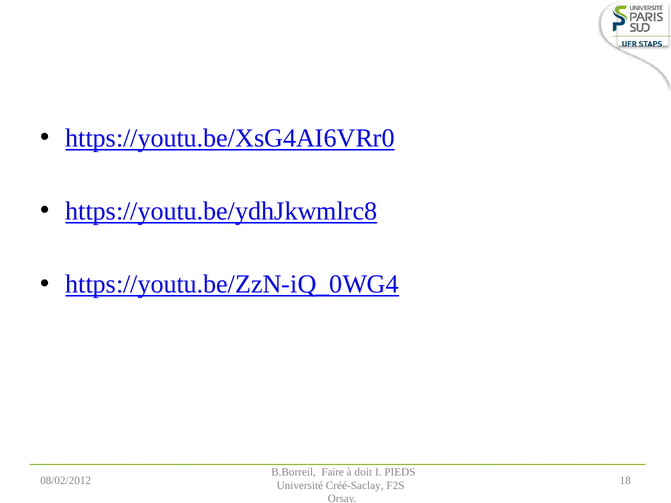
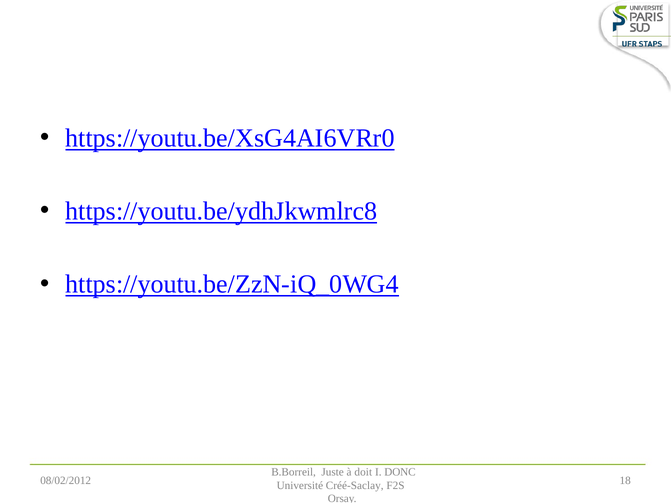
Faire: Faire -> Juste (333, 472)
PIEDS: PIEDS -> DONC (400, 472)
